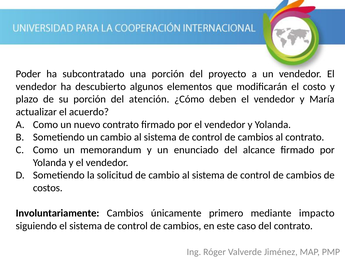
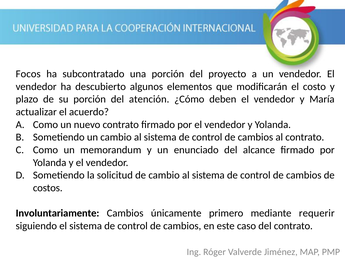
Poder: Poder -> Focos (28, 74)
impacto: impacto -> requerir (317, 213)
